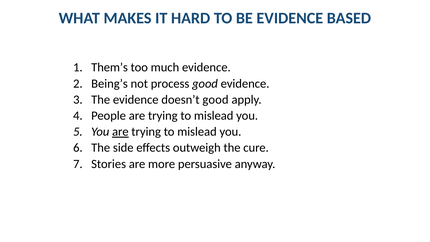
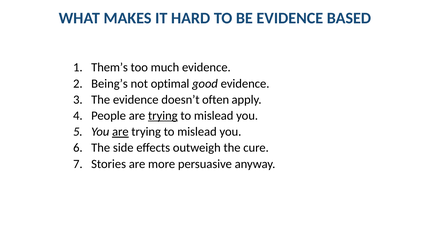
process: process -> optimal (170, 84)
doesn’t good: good -> often (216, 100)
trying underline: none -> present (163, 116)
